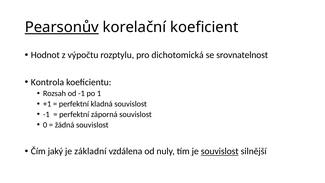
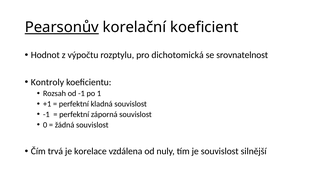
Kontrola: Kontrola -> Kontroly (47, 82)
jaký: jaký -> trvá (55, 151)
základní: základní -> korelace (90, 151)
souvislost underline: present -> none (220, 151)
